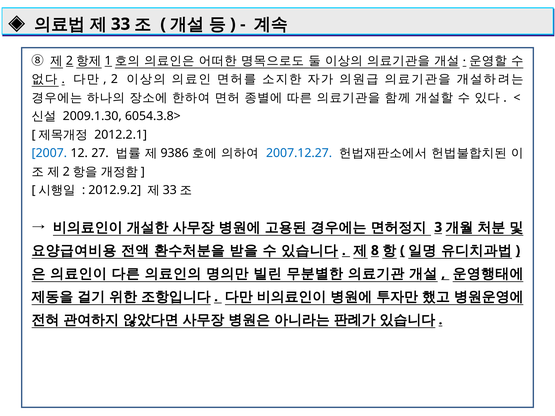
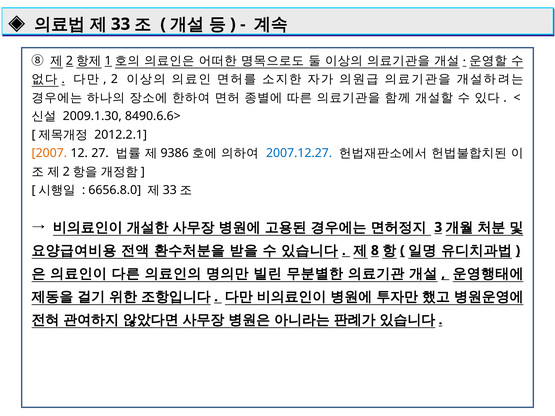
6054.3.8>: 6054.3.8> -> 8490.6.6> (153, 116)
2007 colour: blue -> orange (49, 153)
2012.9.2: 2012.9.2 -> 6656.8.0 (115, 190)
